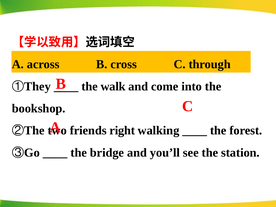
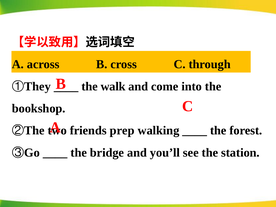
right: right -> prep (122, 131)
